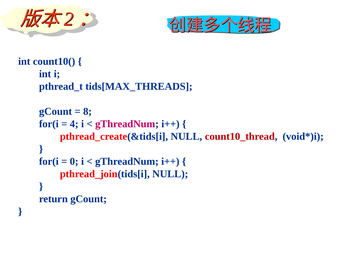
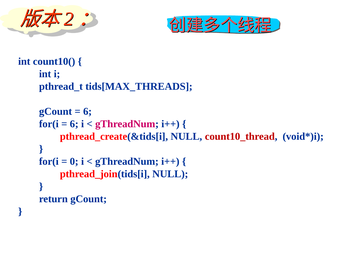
8: 8 -> 6 (87, 112)
4: 4 -> 6 (74, 124)
